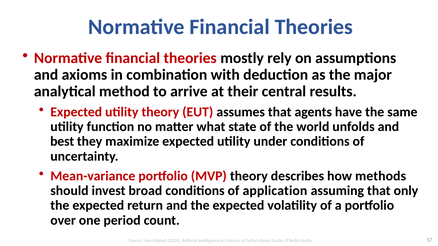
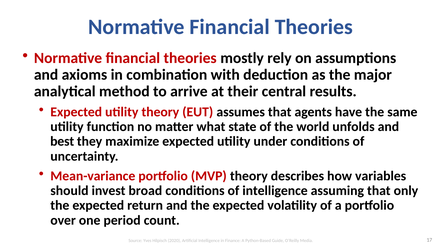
methods: methods -> variables (381, 176)
of application: application -> intelligence (275, 191)
